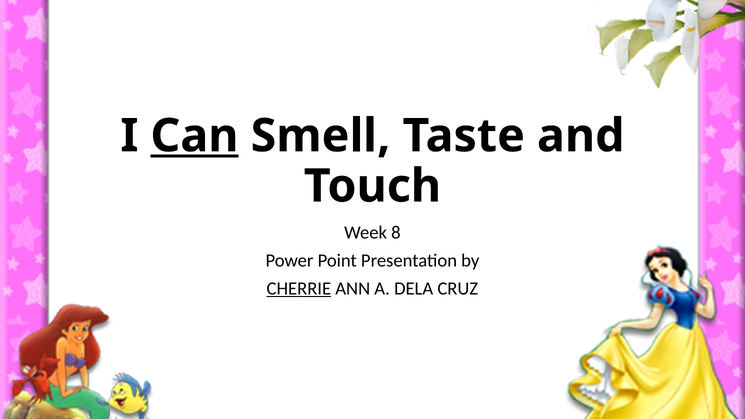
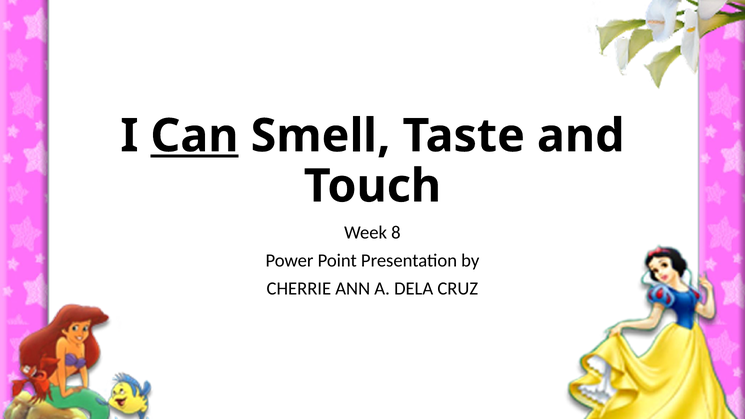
CHERRIE underline: present -> none (299, 289)
